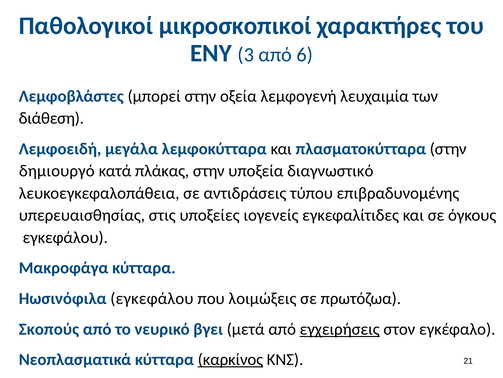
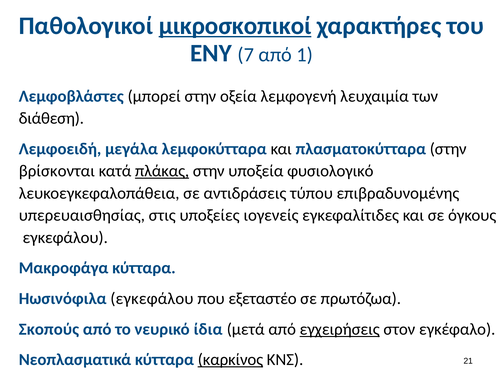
μικροσκοπικοί underline: none -> present (235, 26)
3: 3 -> 7 (246, 55)
6: 6 -> 1 (305, 55)
δημιουργό: δημιουργό -> βρίσκονται (57, 171)
πλάκας underline: none -> present (162, 171)
διαγνωστικό: διαγνωστικό -> φυσιολογικό (330, 171)
λοιμώξεις: λοιμώξεις -> εξεταστέο (263, 298)
βγει: βγει -> ίδια (208, 329)
